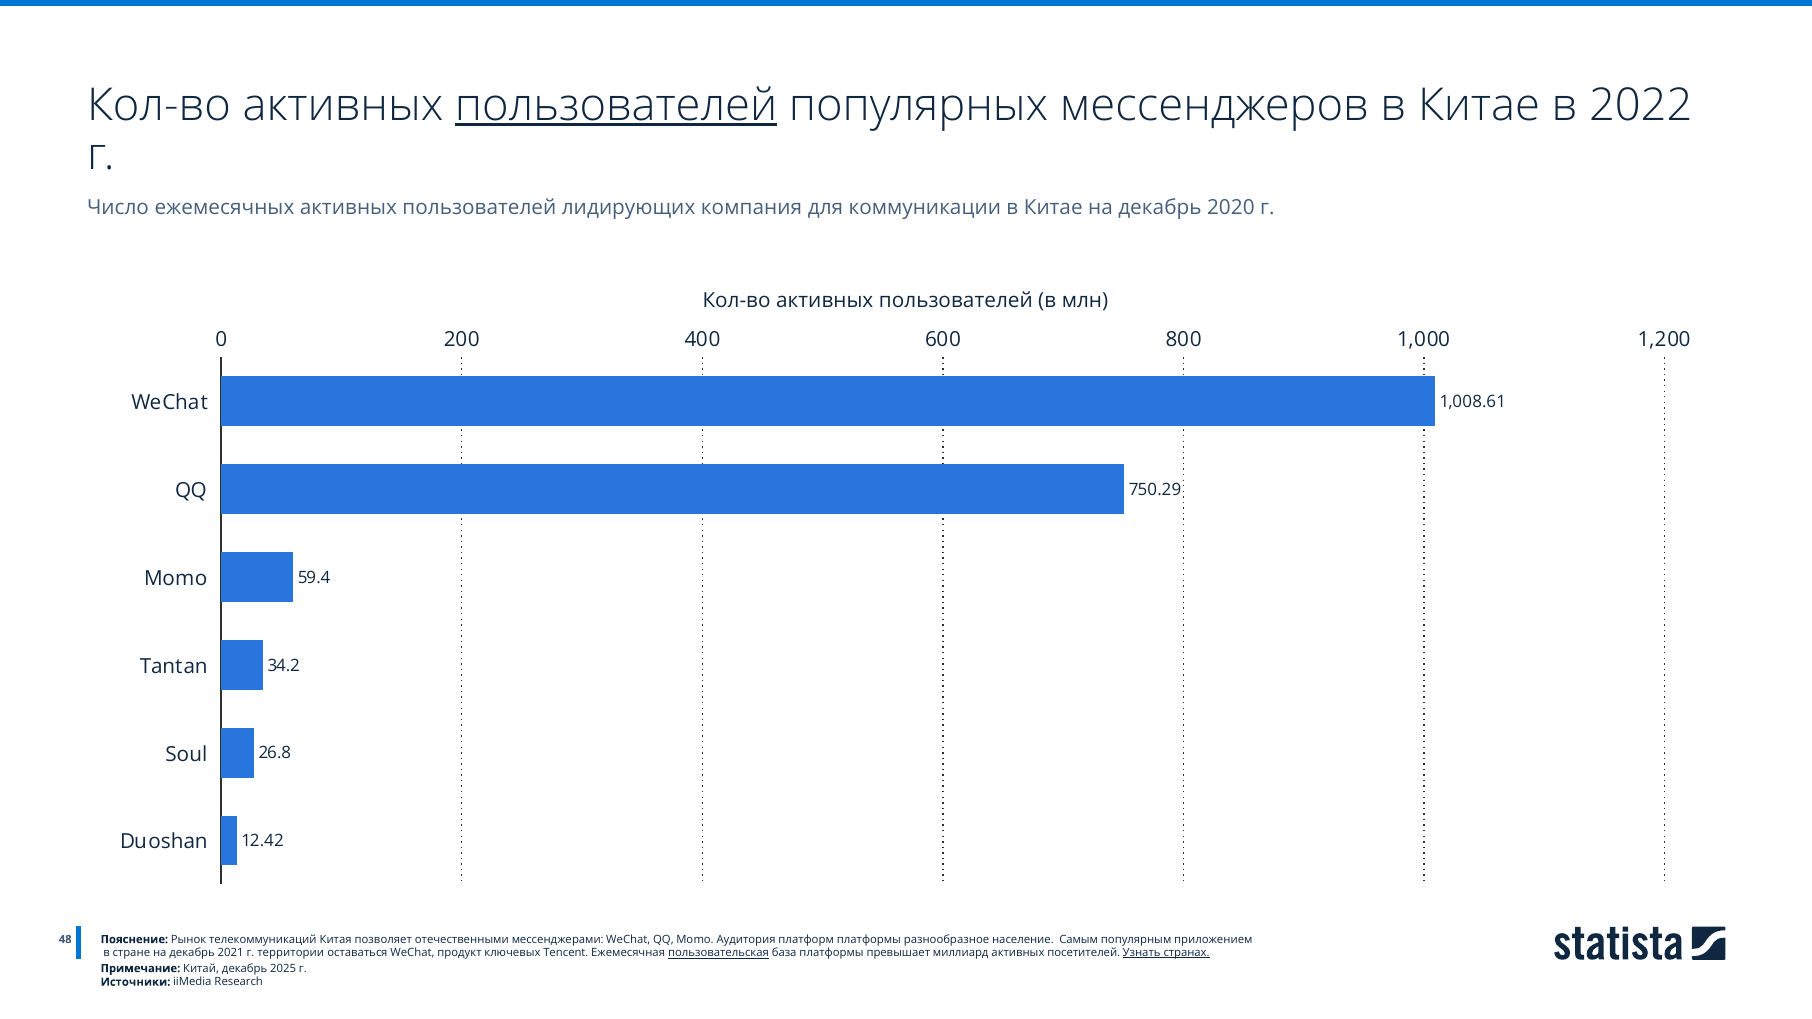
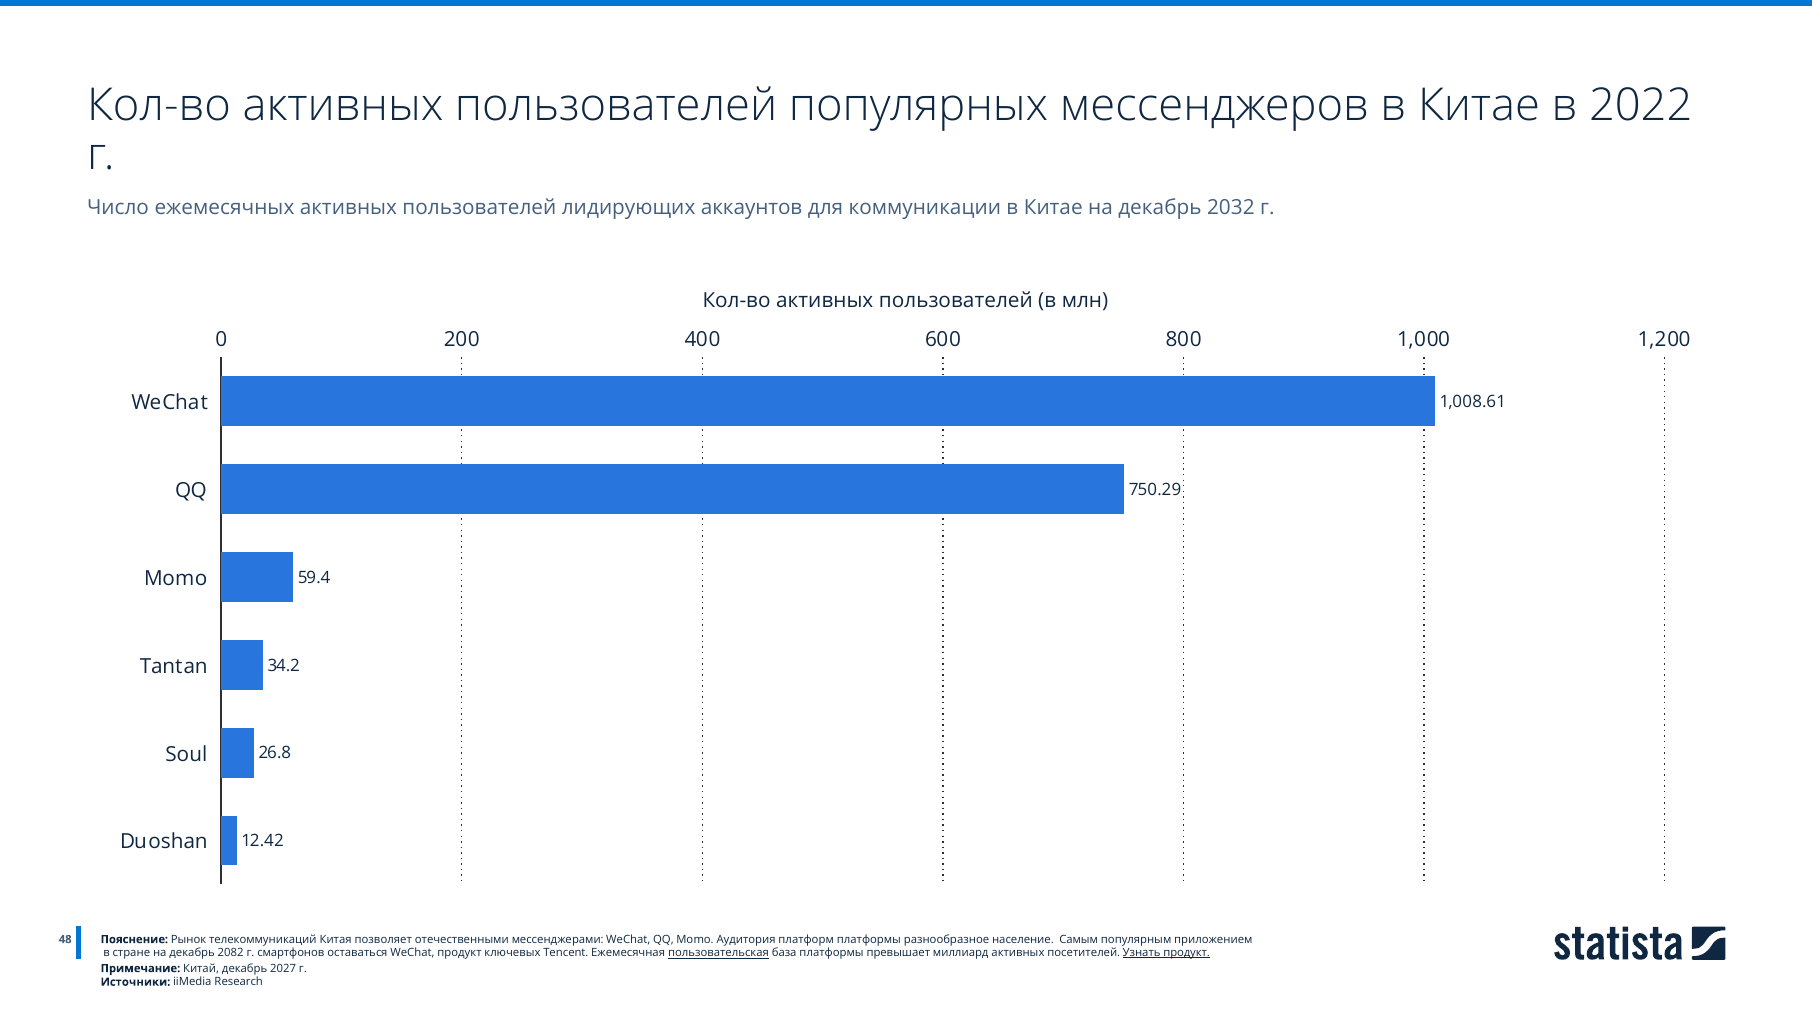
пользователей underline: present -> none (616, 105)
компания: компания -> аккаунтов (752, 208)
2020: 2020 -> 2032 (1231, 208)
2021: 2021 -> 2082 (231, 953)
территории: территории -> смартфонов (291, 953)
Узнать странах: странах -> продукт (1187, 953)
2025: 2025 -> 2027 (283, 969)
